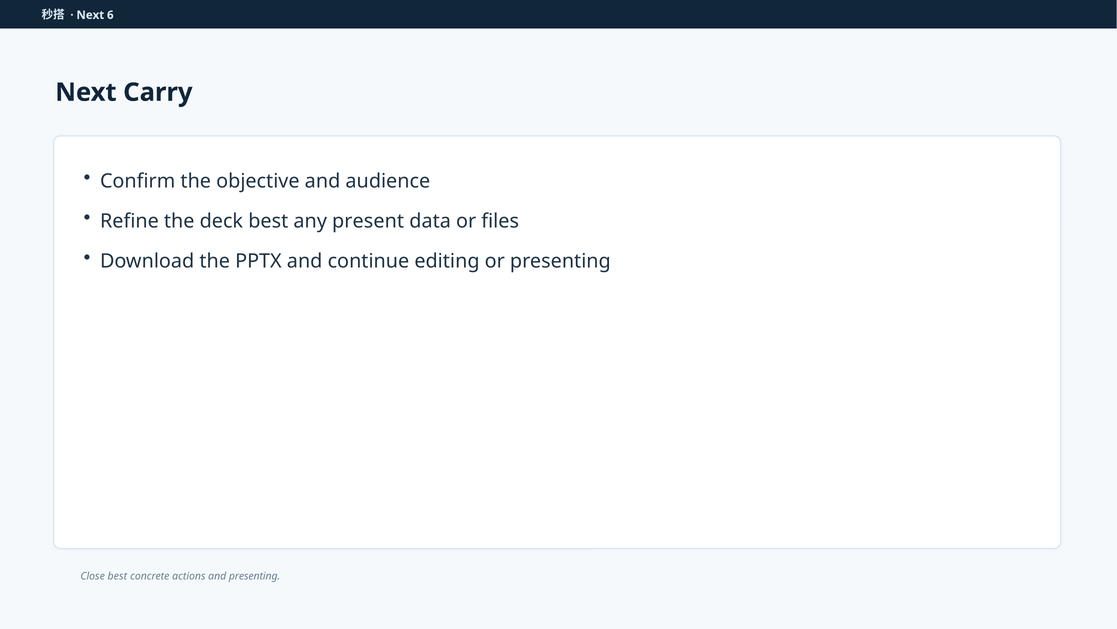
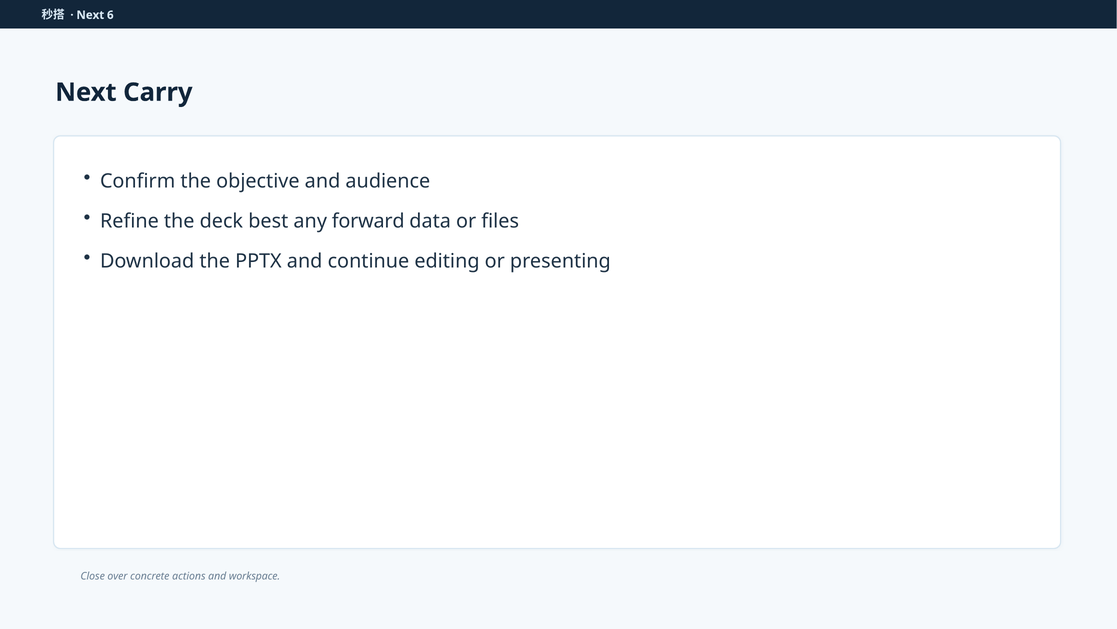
present: present -> forward (368, 221)
Close best: best -> over (117, 575)
and presenting: presenting -> workspace (255, 575)
